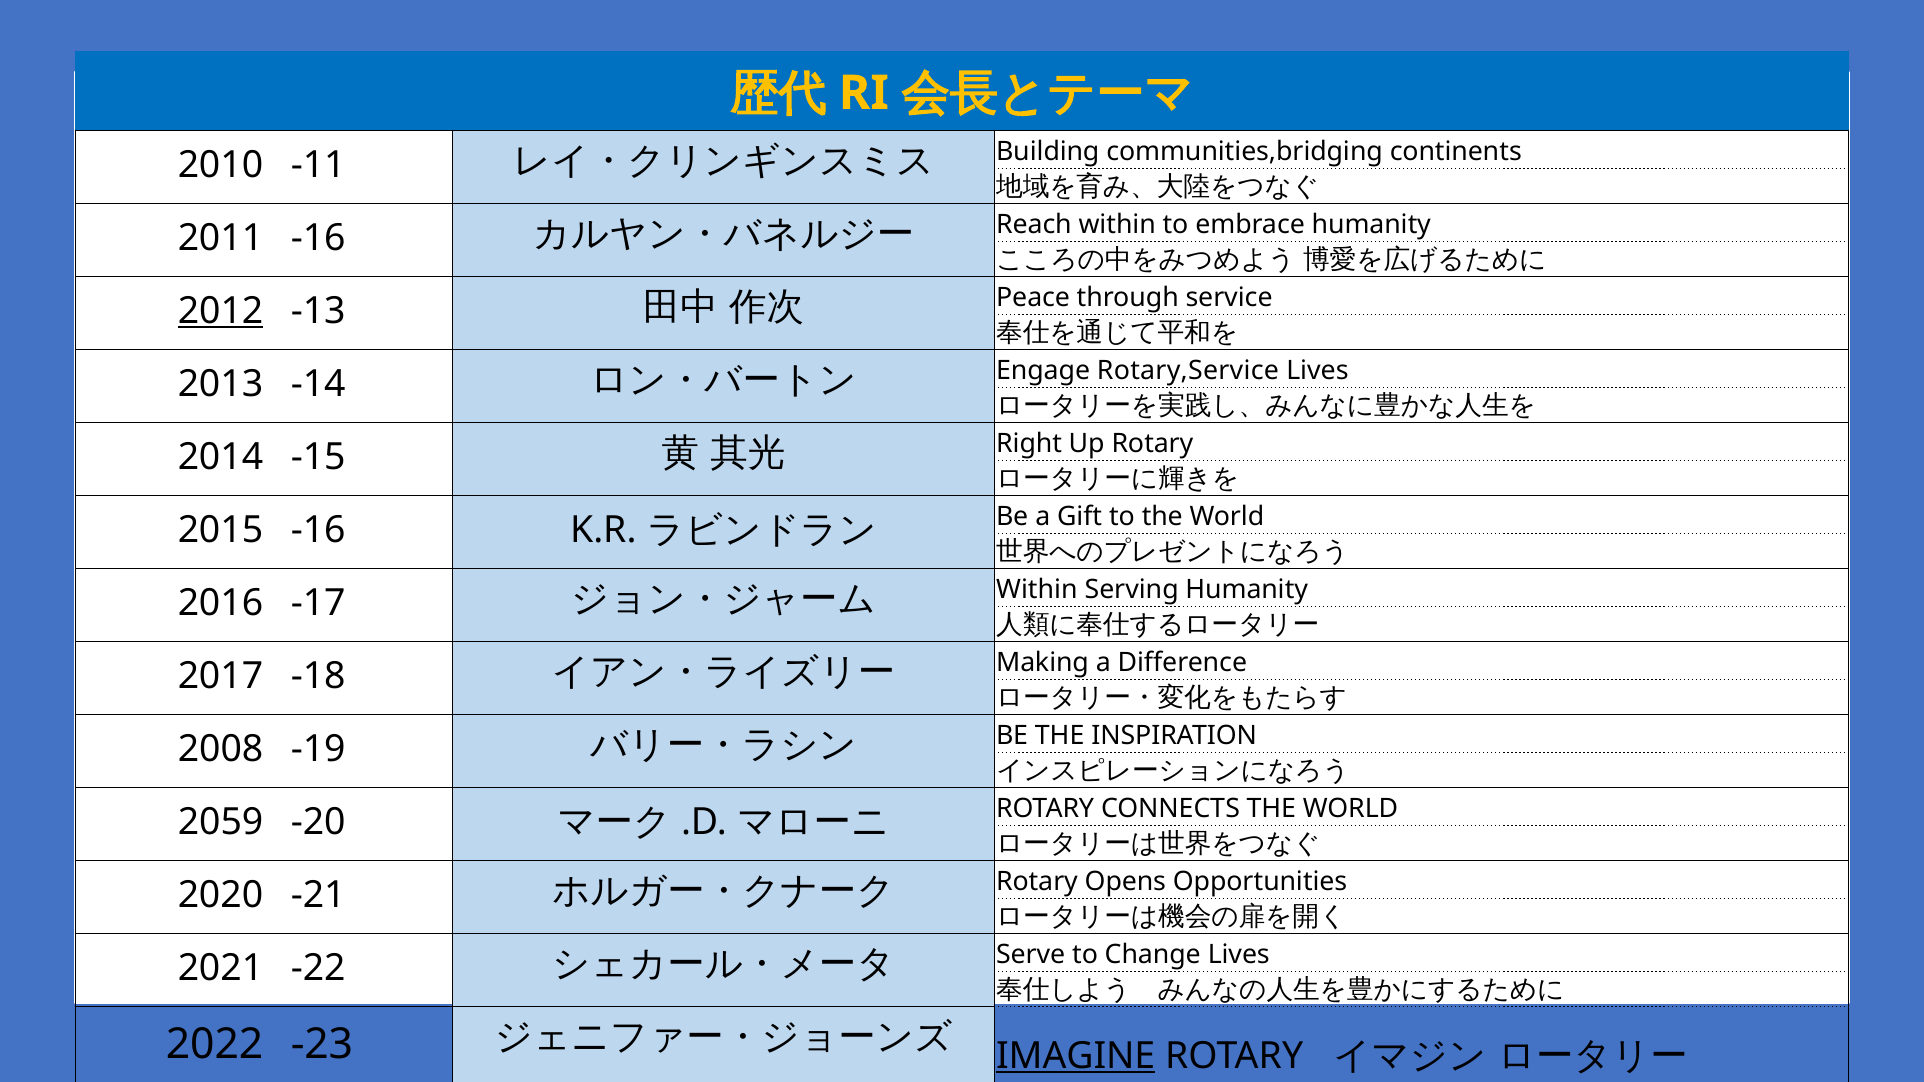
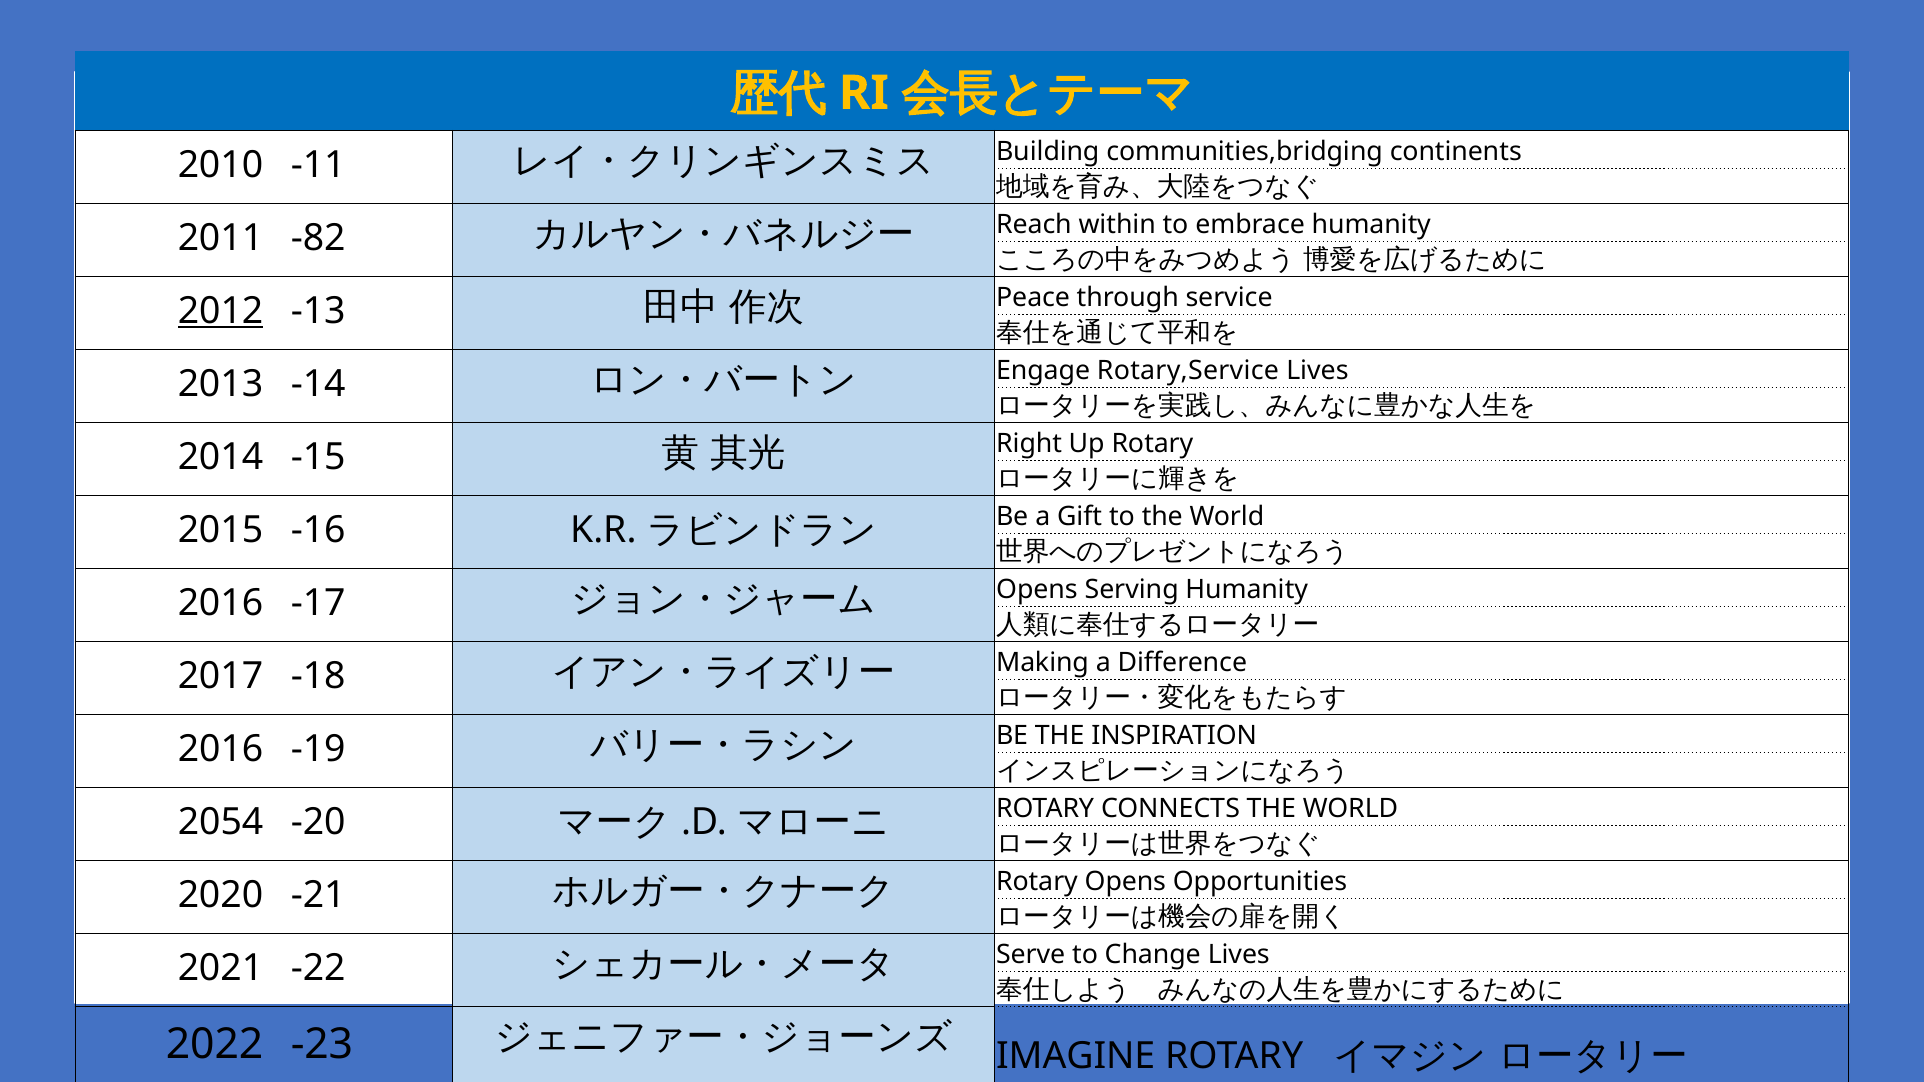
2011 -16: -16 -> -82 (318, 238)
Within: Within -> Opens (1037, 590)
2008: 2008 -> 2016 (221, 749)
2059: 2059 -> 2054 (221, 822)
IMAGINE underline: present -> none (1076, 1056)
